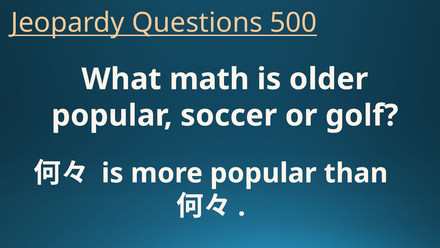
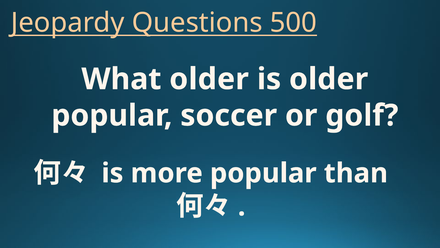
What math: math -> older (209, 79)
